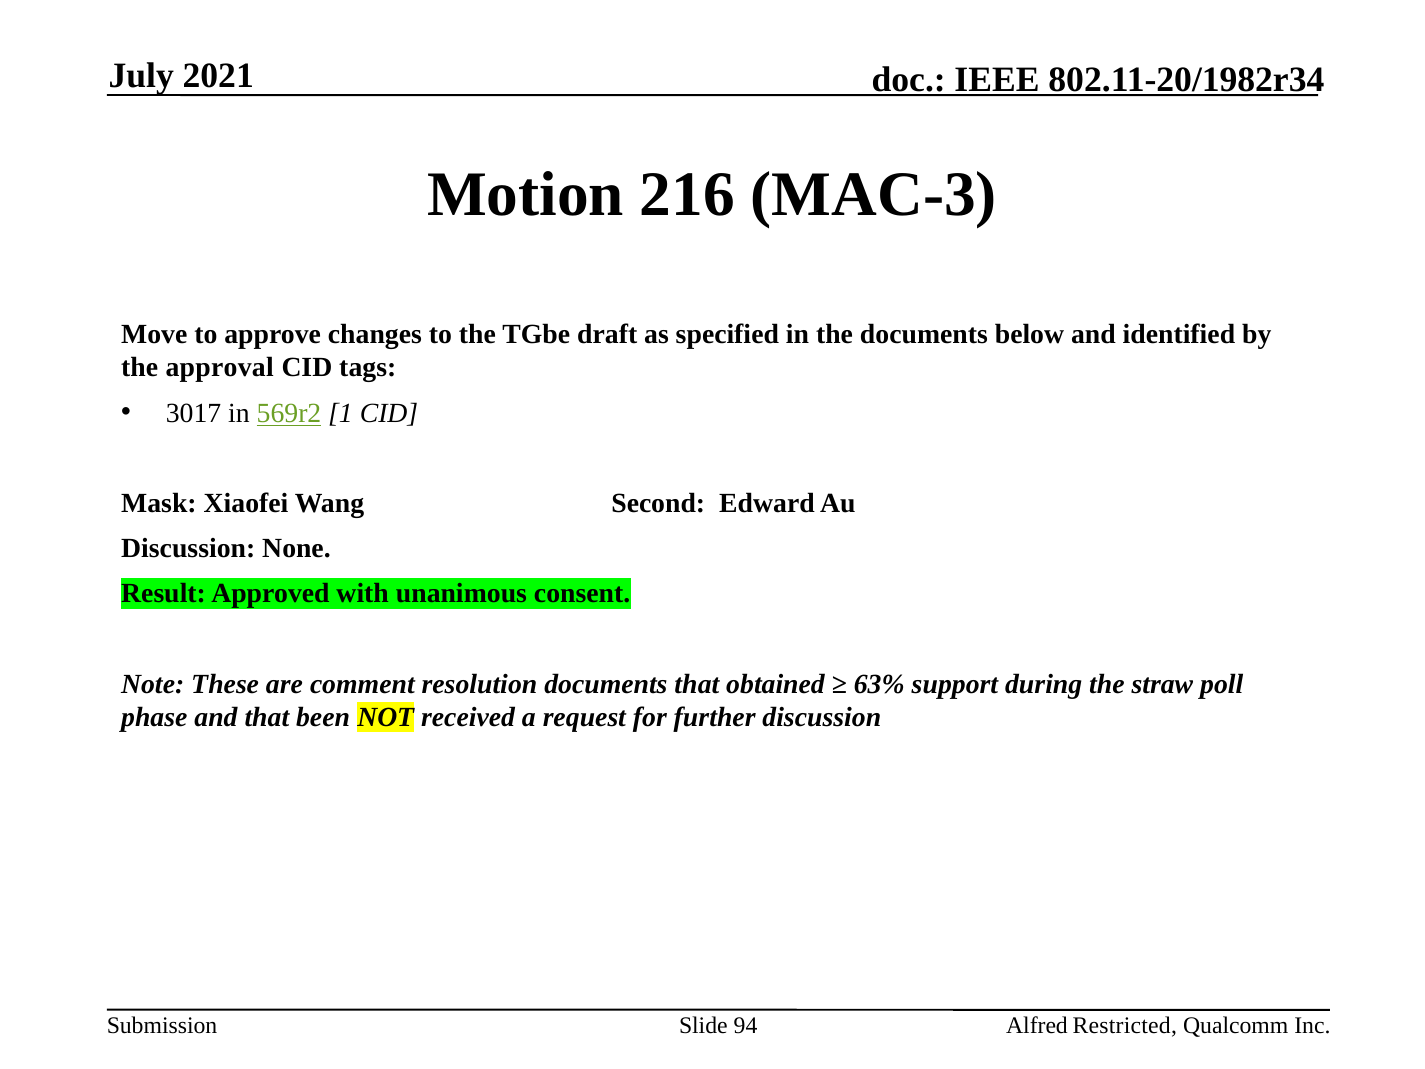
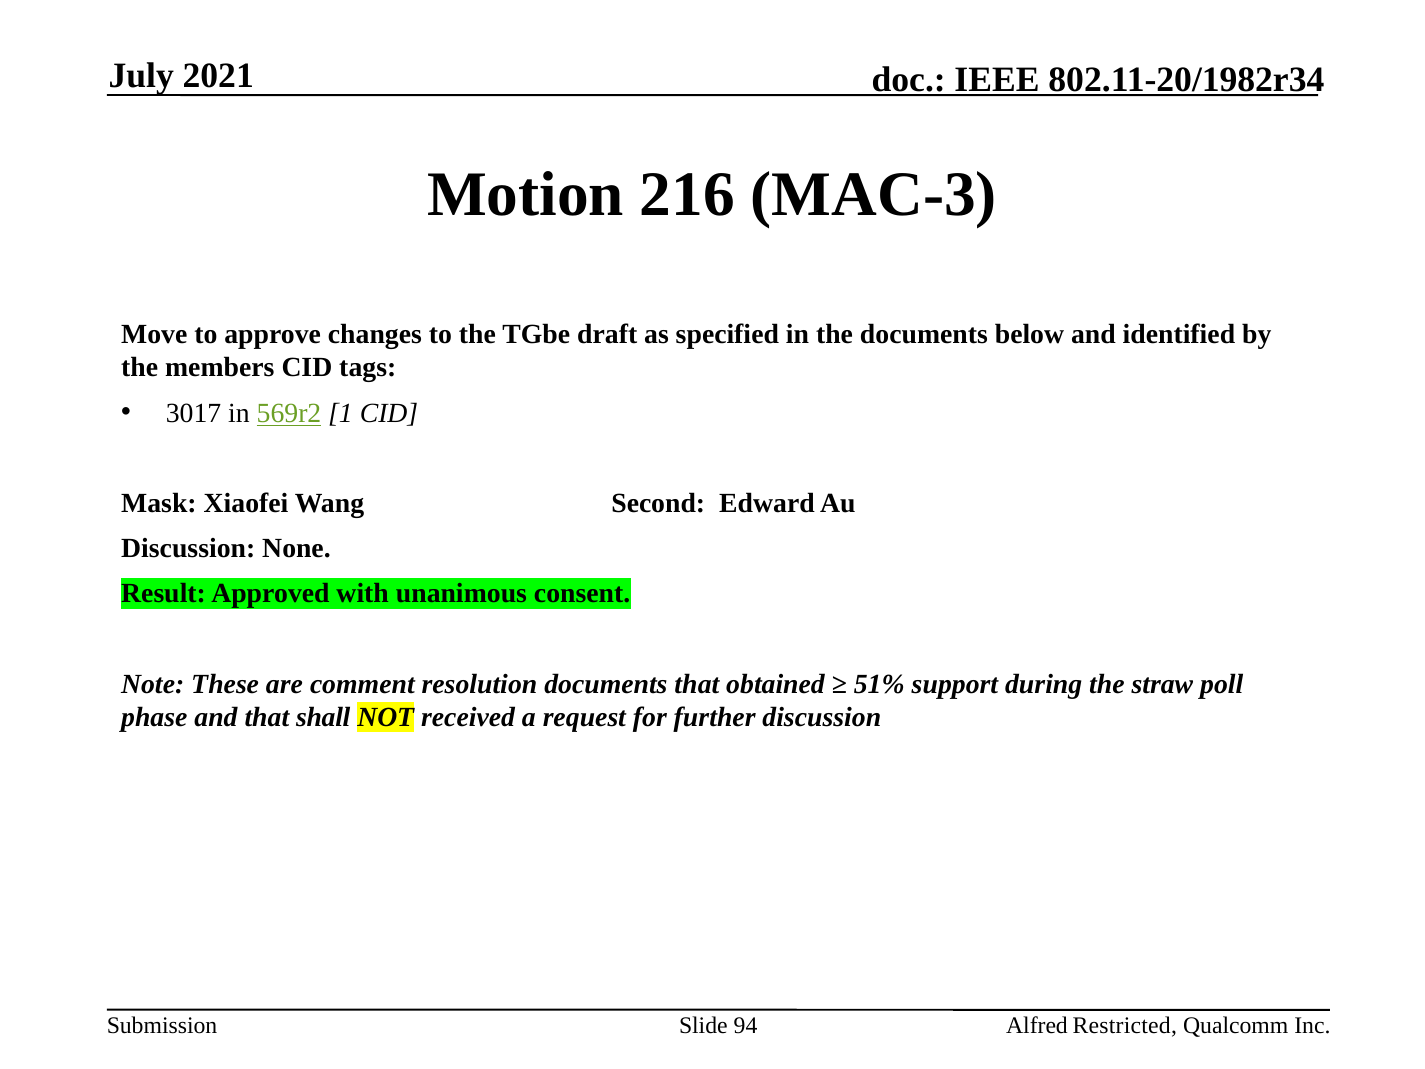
approval: approval -> members (220, 368)
63%: 63% -> 51% (879, 684)
been: been -> shall (323, 717)
